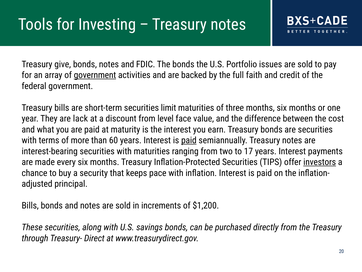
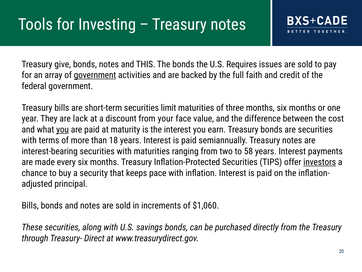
FDIC: FDIC -> THIS (146, 64)
Portfolio: Portfolio -> Requires (242, 64)
level: level -> your (165, 118)
you underline: none -> present (63, 129)
60: 60 -> 18 (113, 140)
paid underline: present -> none (189, 140)
17: 17 -> 58 (248, 151)
$1,200: $1,200 -> $1,060 (206, 205)
